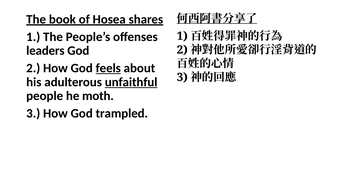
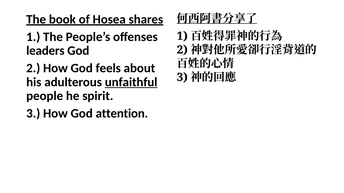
feels underline: present -> none (108, 68)
moth: moth -> spirit (98, 96)
trampled: trampled -> attention (122, 114)
